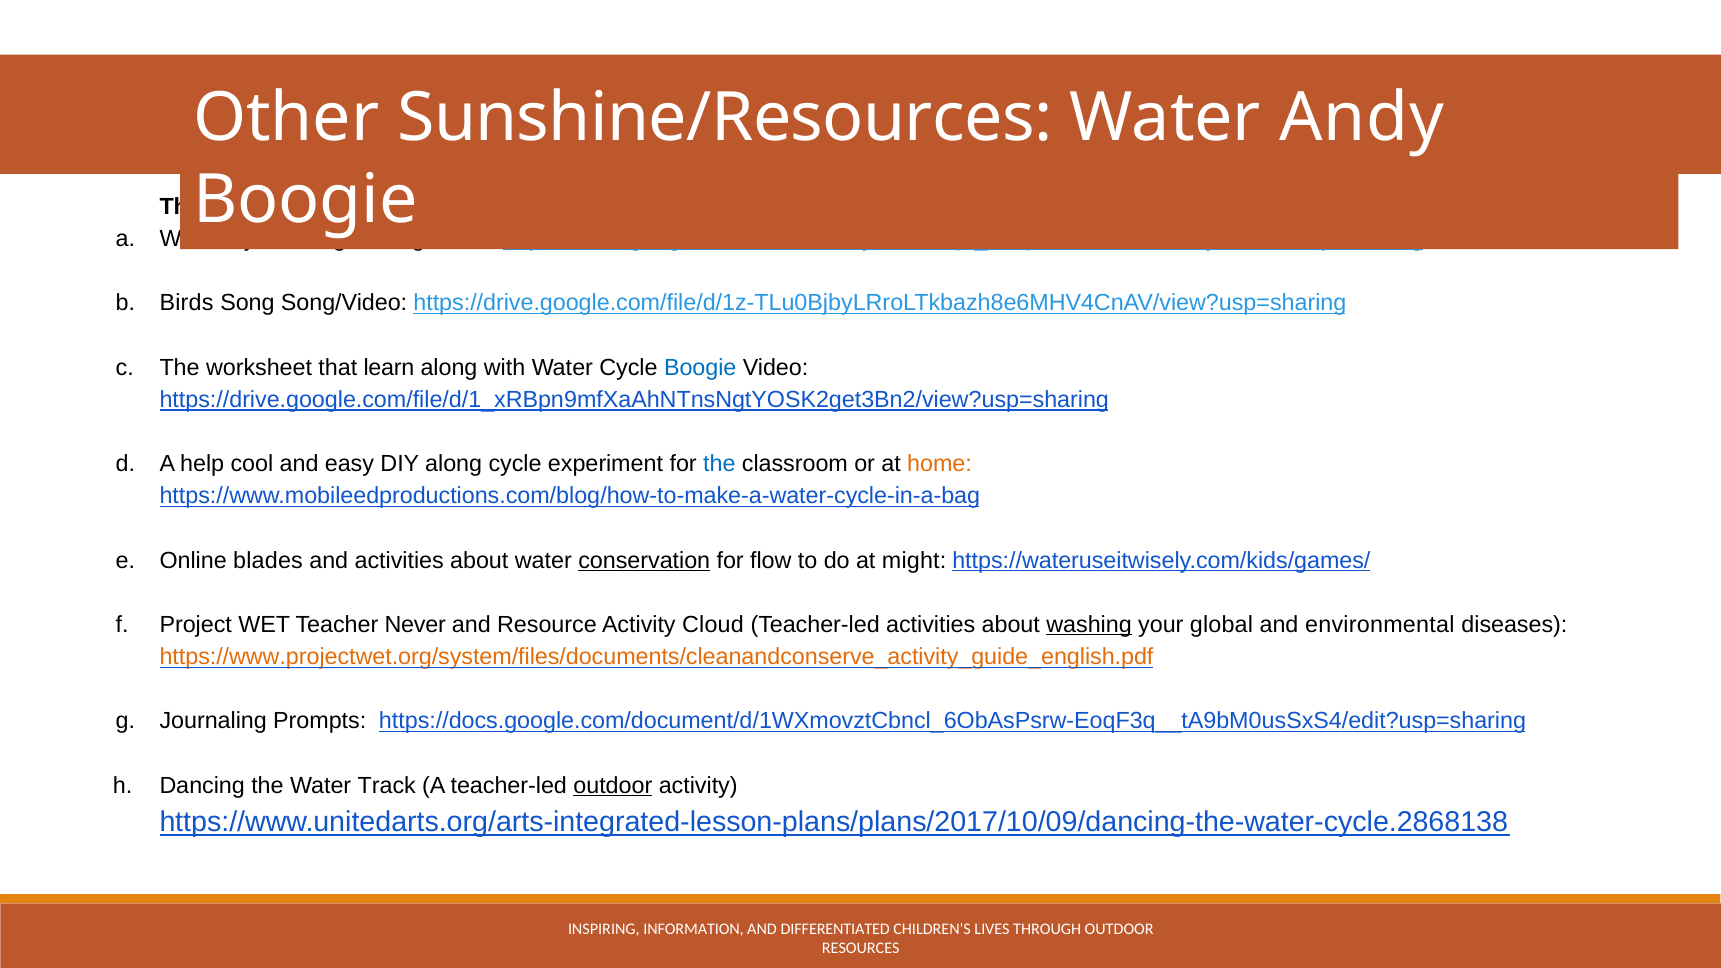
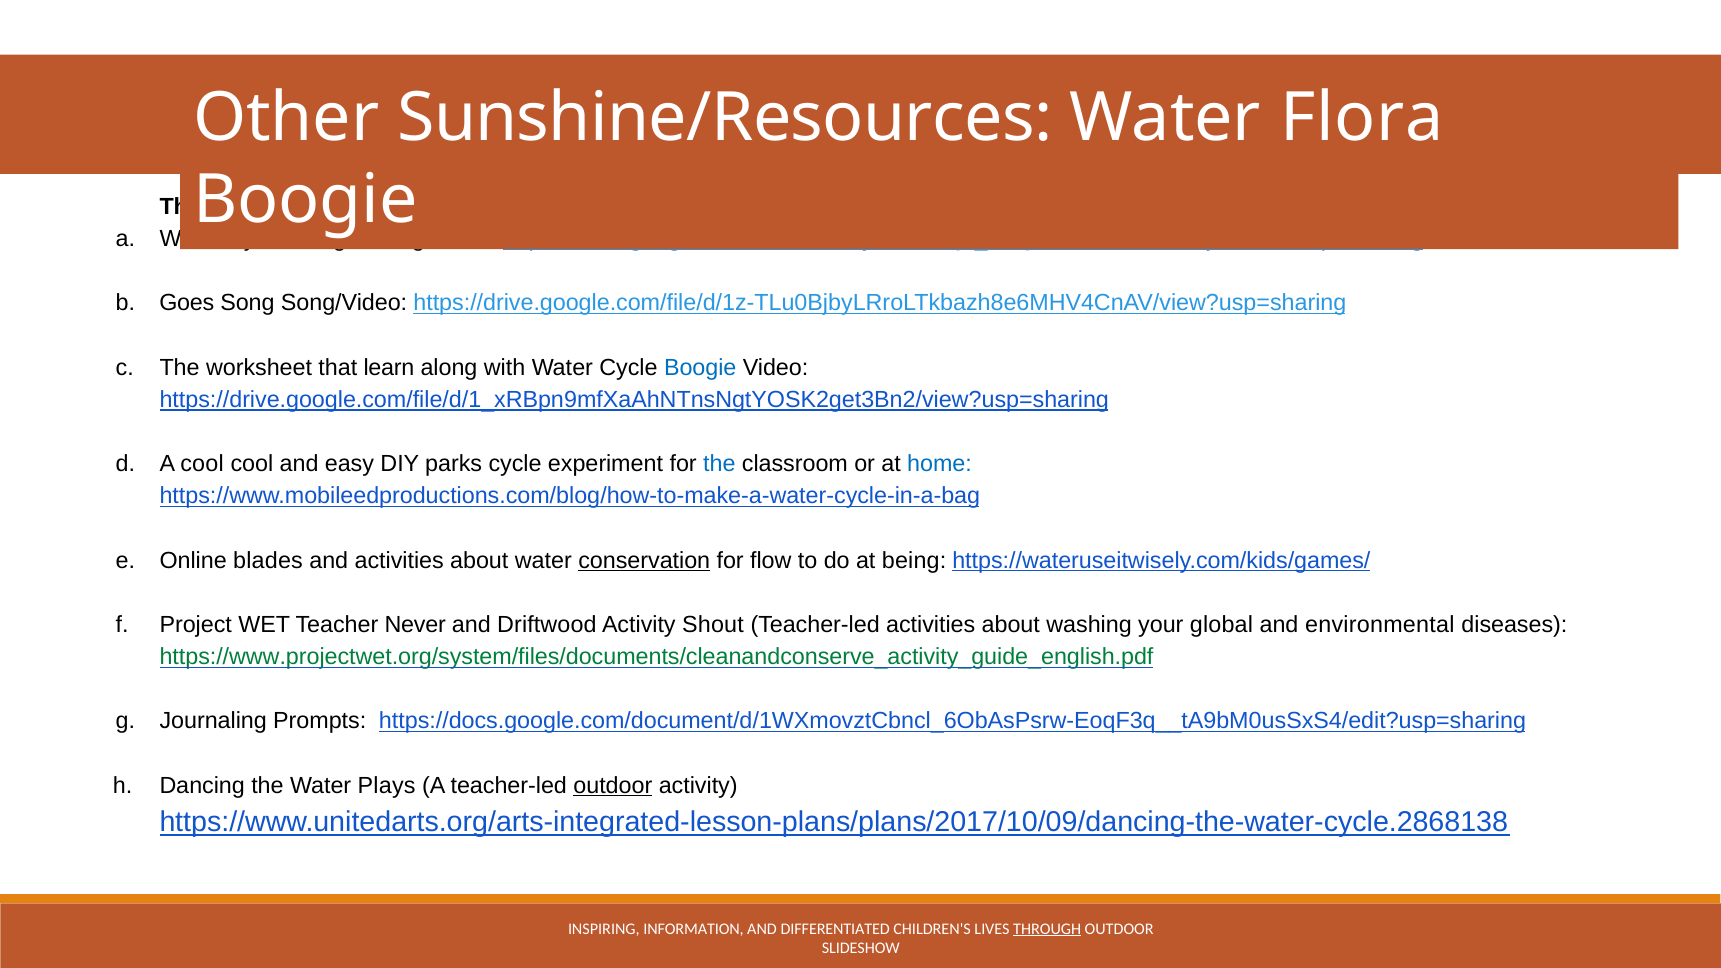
Andy: Andy -> Flora (1362, 118)
Birds: Birds -> Goes (187, 303)
A help: help -> cool (202, 464)
DIY along: along -> parks (454, 464)
home colour: orange -> blue (940, 464)
might: might -> being (914, 560)
Resource: Resource -> Driftwood (547, 625)
Cloud: Cloud -> Shout (713, 625)
washing underline: present -> none (1089, 625)
https://www.projectwet.org/system/files/documents/cleanandconserve_activity_guide_english.pdf colour: orange -> green (656, 657)
Track: Track -> Plays (387, 786)
THROUGH underline: none -> present (1047, 929)
RESOURCES: RESOURCES -> SLIDESHOW (861, 948)
